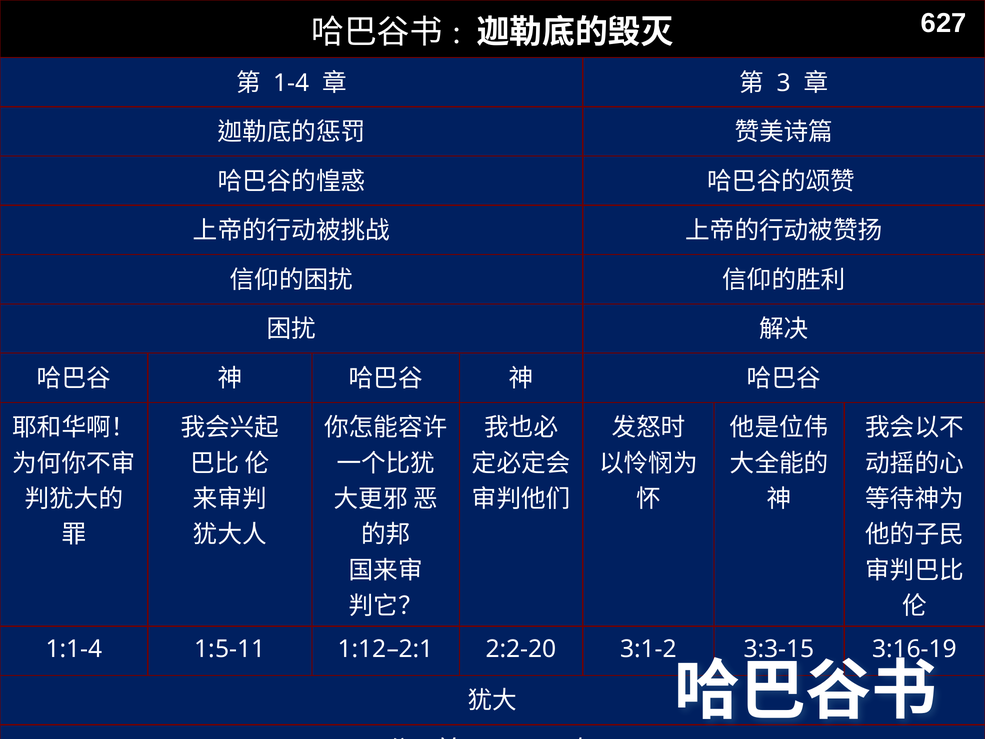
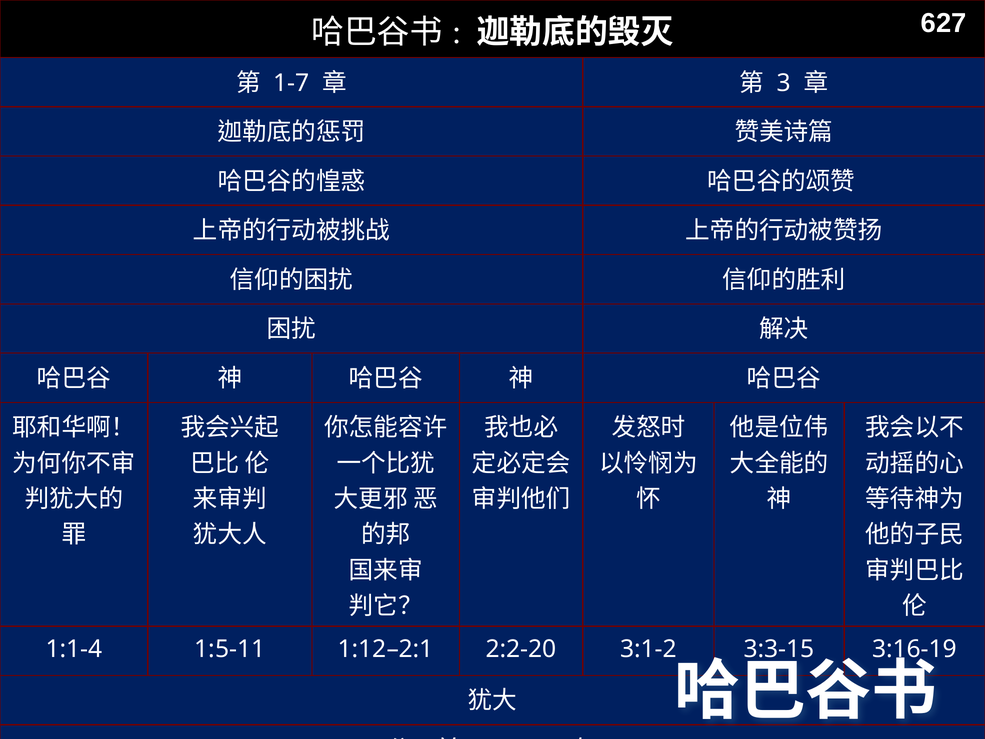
1-4: 1-4 -> 1-7 (291, 83)
